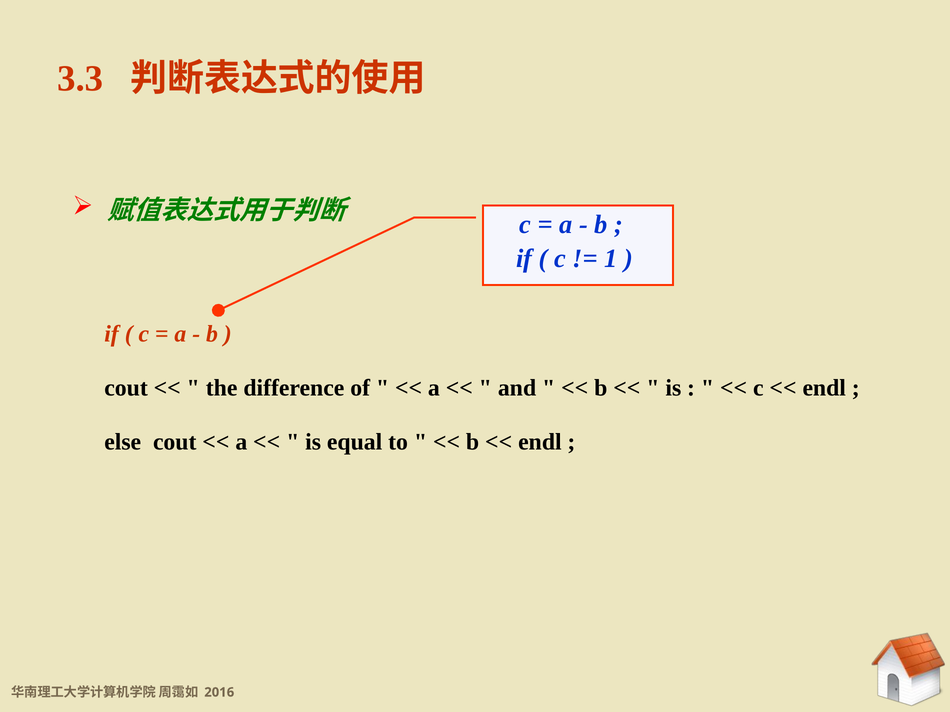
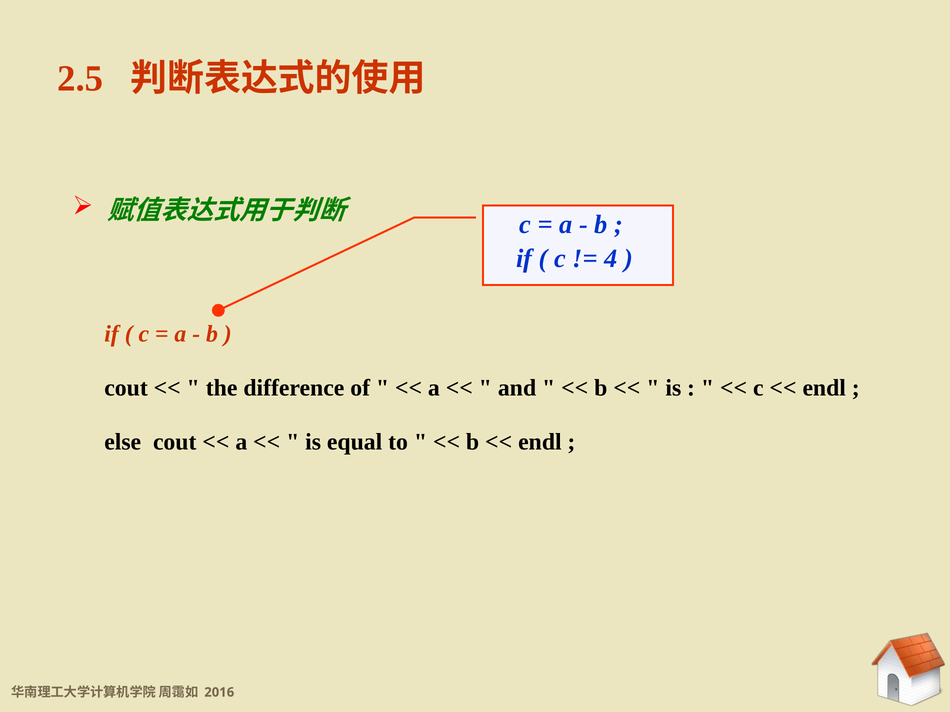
3.3: 3.3 -> 2.5 (80, 79)
1: 1 -> 4 (611, 259)
